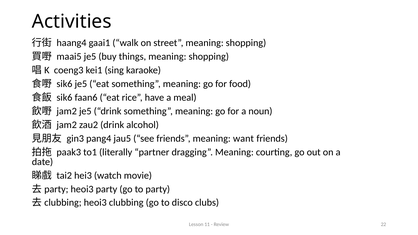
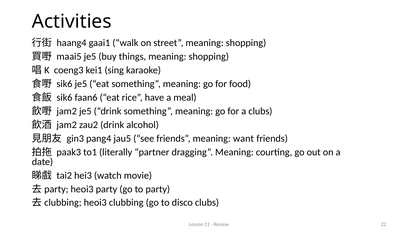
a noun: noun -> clubs (260, 111)
